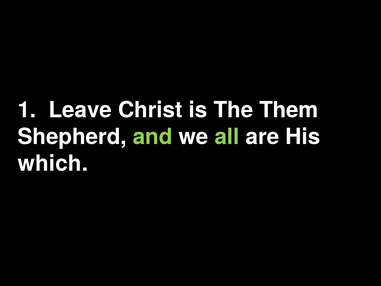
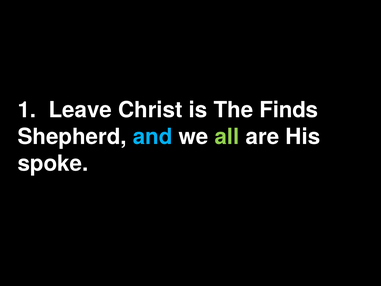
Them: Them -> Finds (289, 110)
and colour: light green -> light blue (153, 137)
which: which -> spoke (53, 163)
